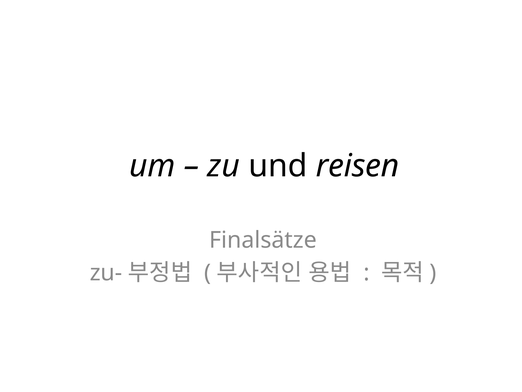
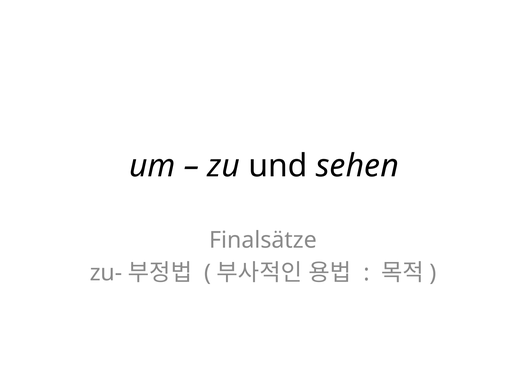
reisen: reisen -> sehen (357, 166)
